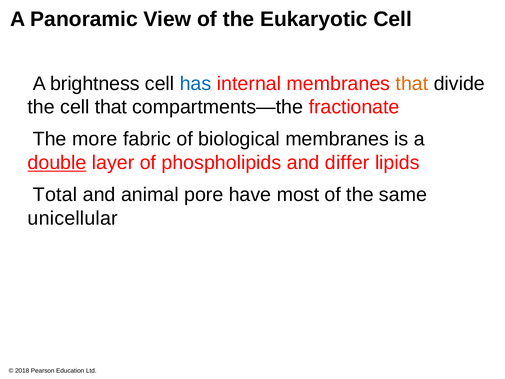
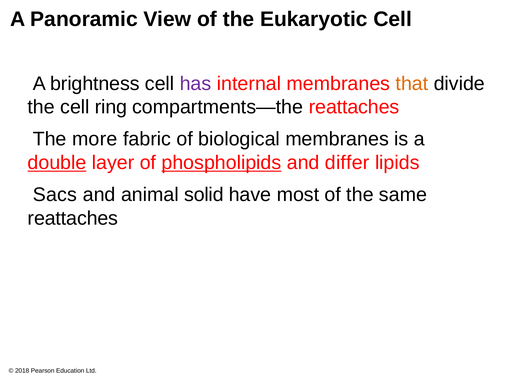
has colour: blue -> purple (196, 83)
cell that: that -> ring (111, 107)
compartments—the fractionate: fractionate -> reattaches (354, 107)
phospholipids underline: none -> present (221, 163)
Total: Total -> Sacs (55, 195)
pore: pore -> solid (204, 195)
unicellular: unicellular -> reattaches (73, 218)
